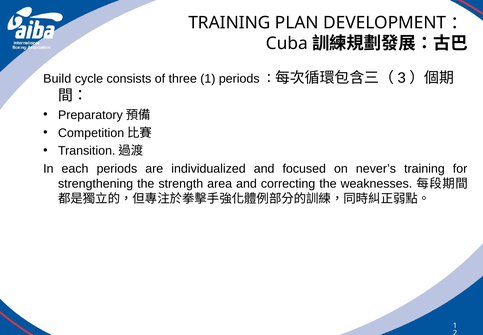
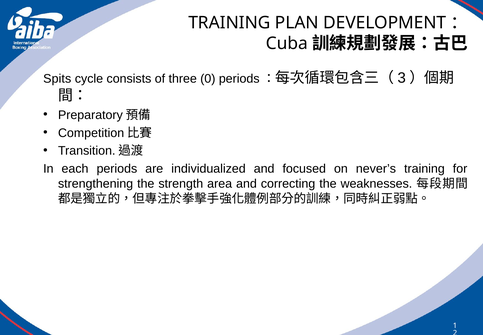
Build: Build -> Spits (57, 78)
three 1: 1 -> 0 (208, 78)
